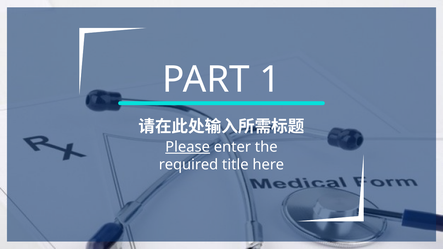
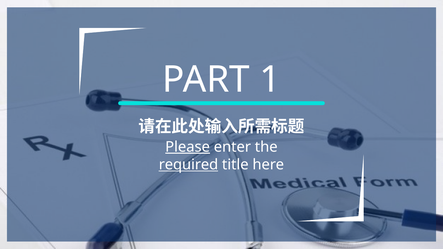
required underline: none -> present (188, 165)
